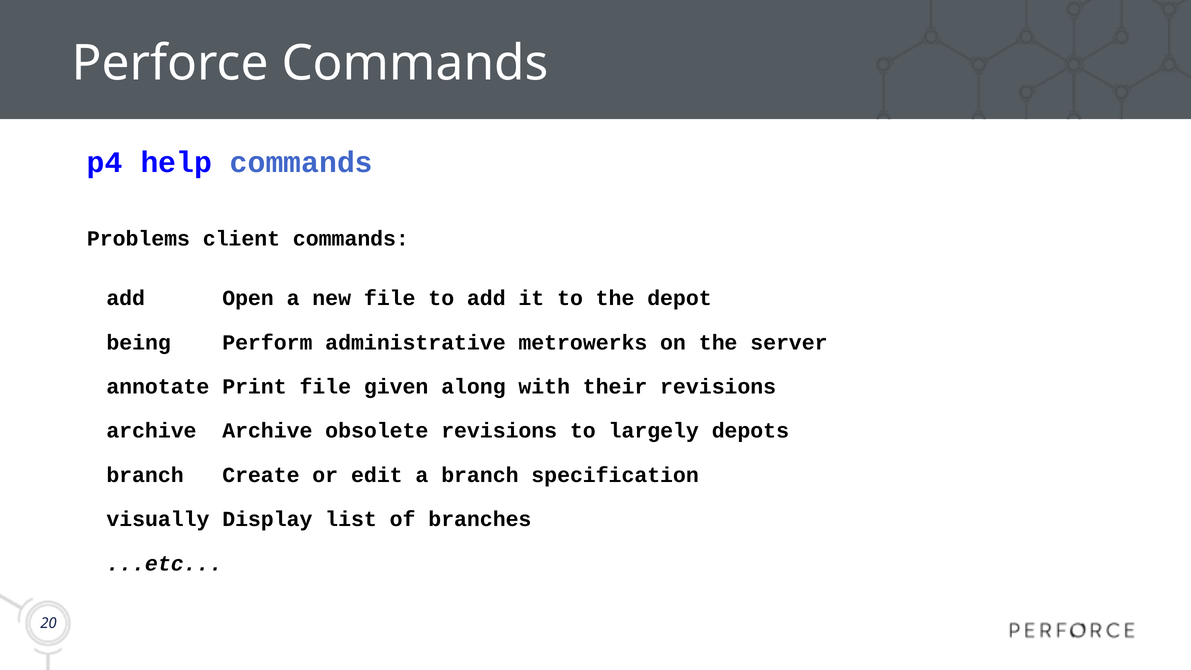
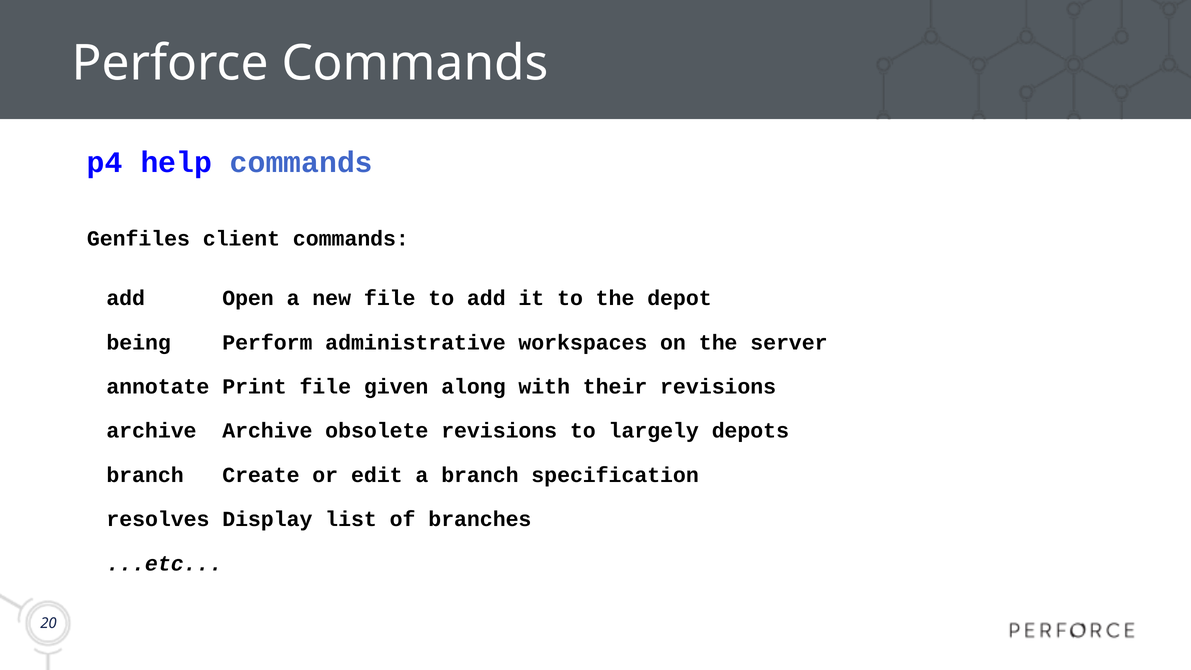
Problems: Problems -> Genfiles (138, 238)
metrowerks: metrowerks -> workspaces (583, 342)
visually: visually -> resolves (158, 519)
